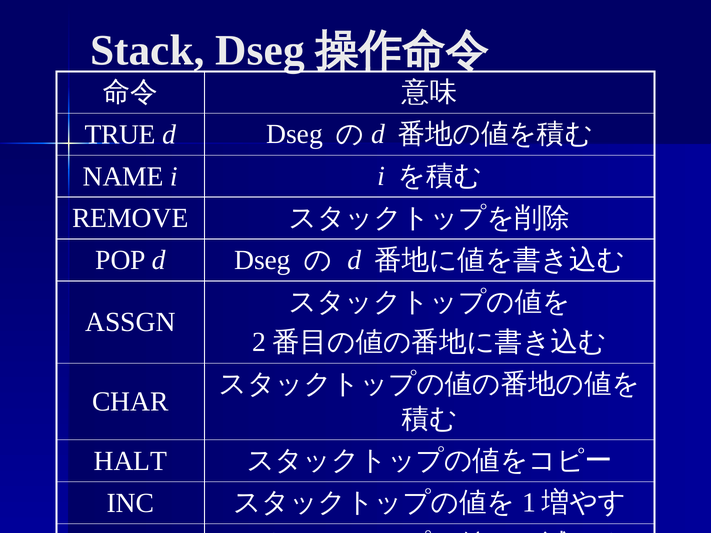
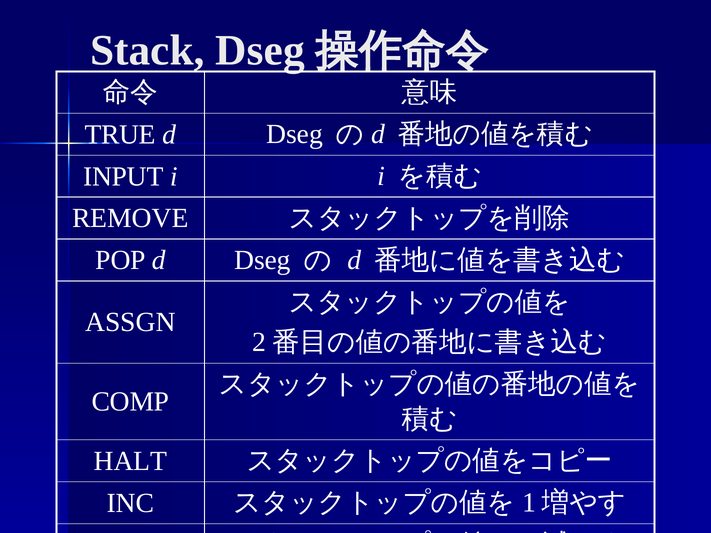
NAME: NAME -> INPUT (123, 176)
CHAR: CHAR -> COMP (130, 402)
